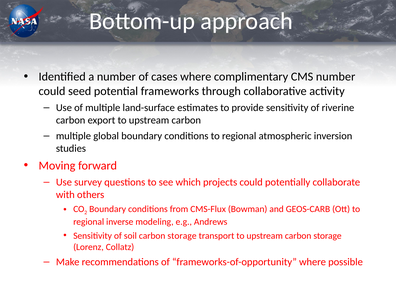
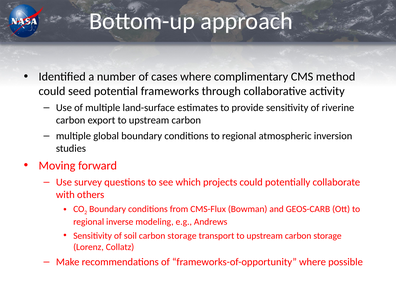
CMS number: number -> method (336, 77)
